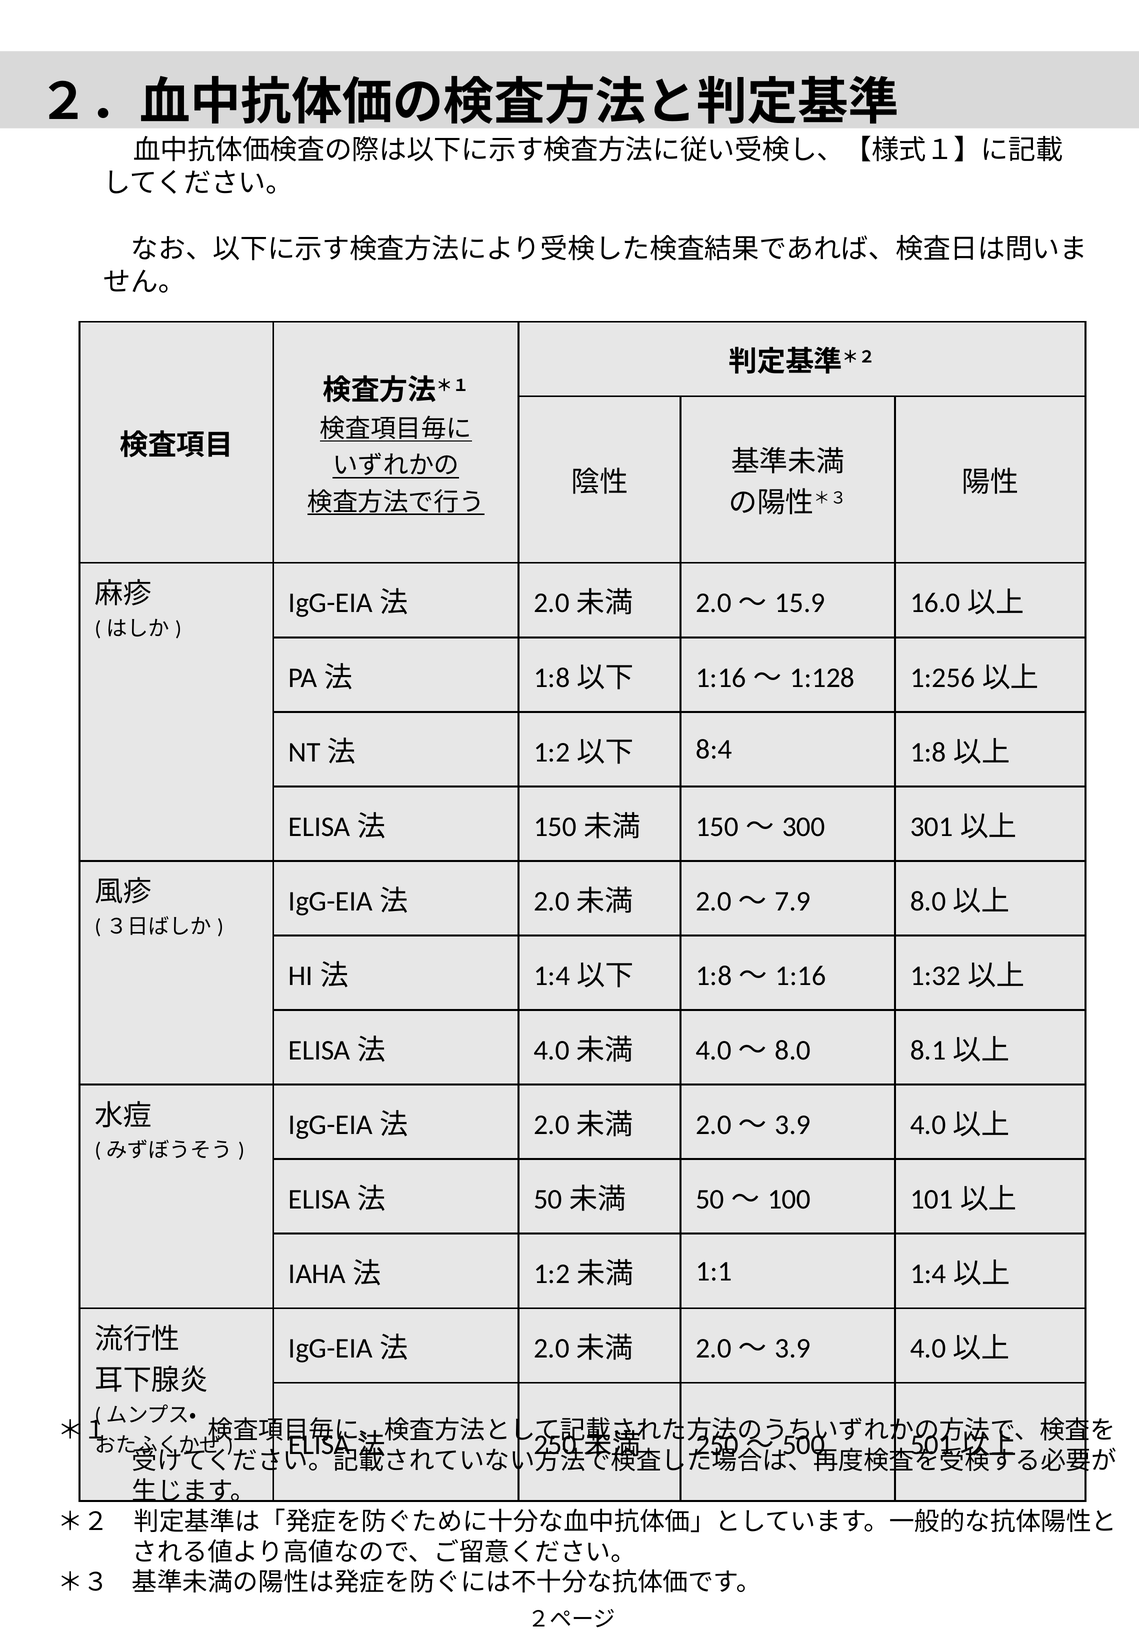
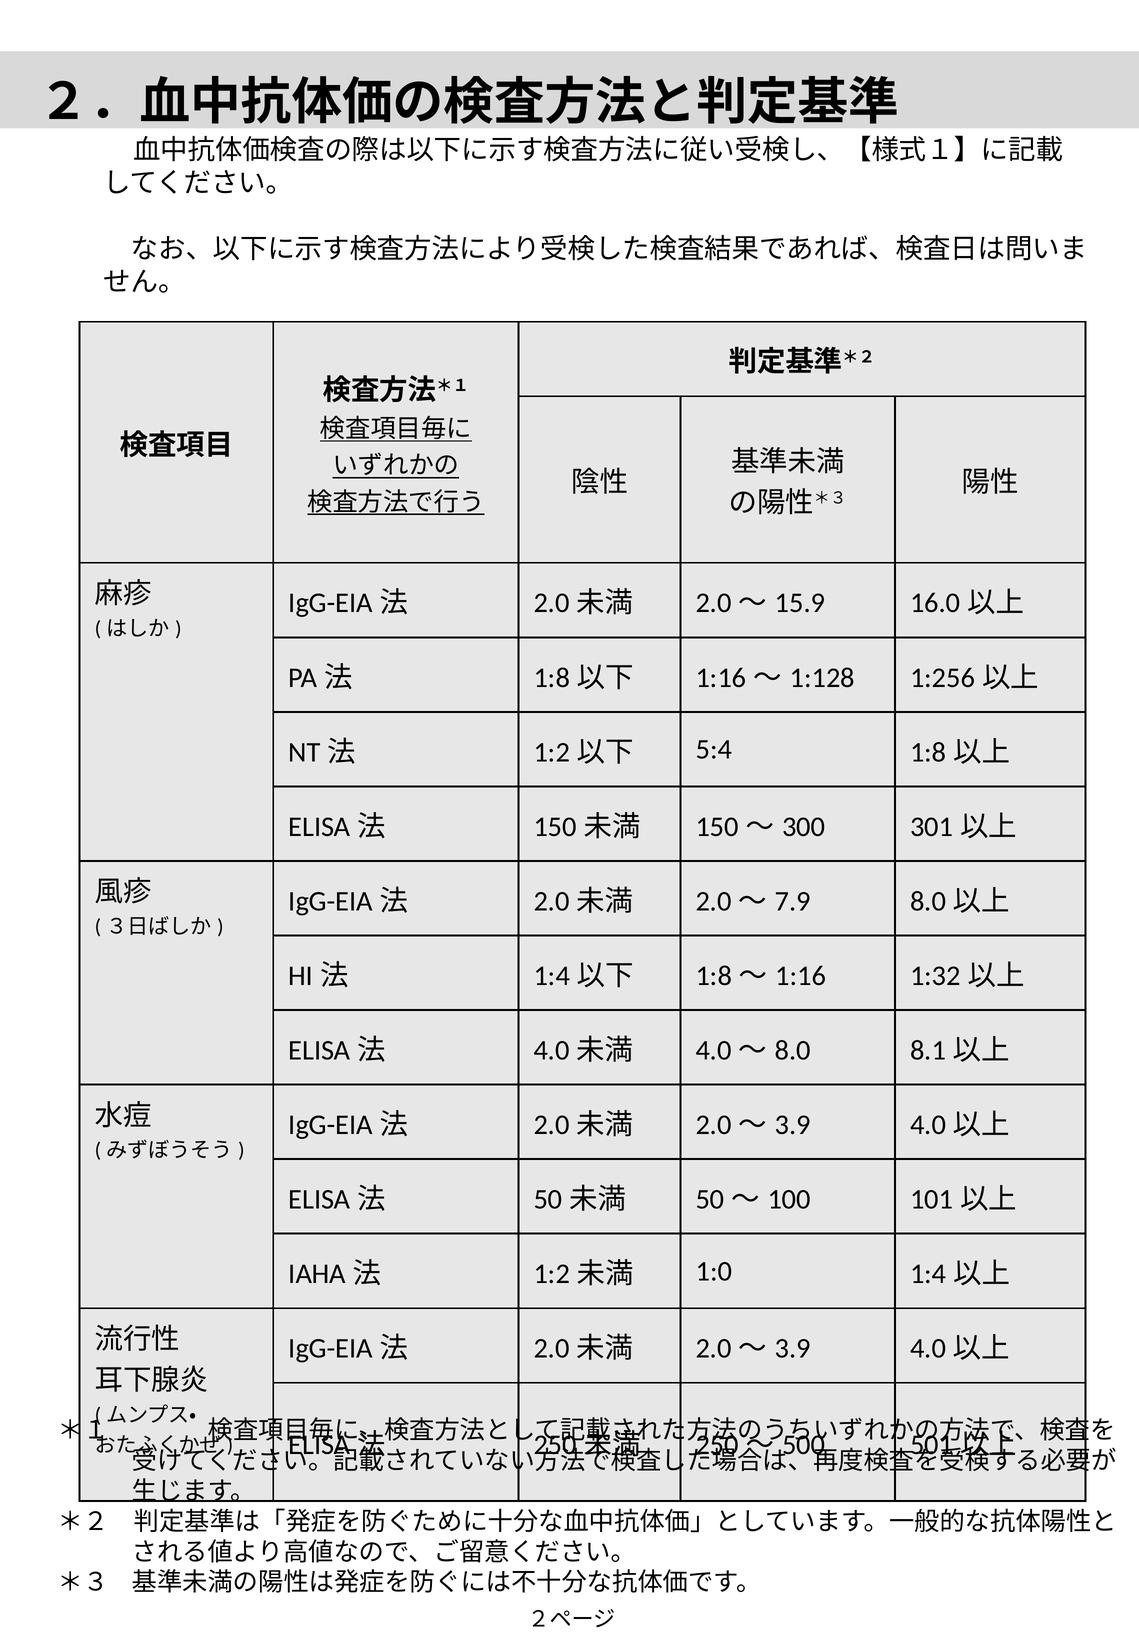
8:4: 8:4 -> 5:4 (714, 749)
1:1: 1:1 -> 1:0 (714, 1271)
